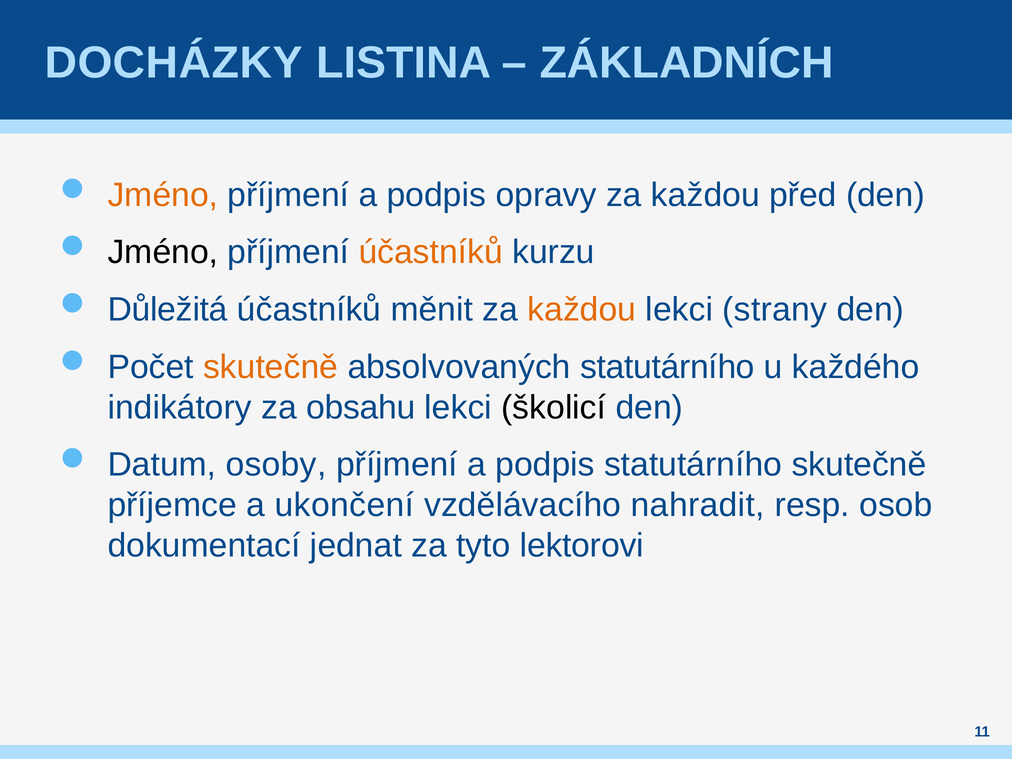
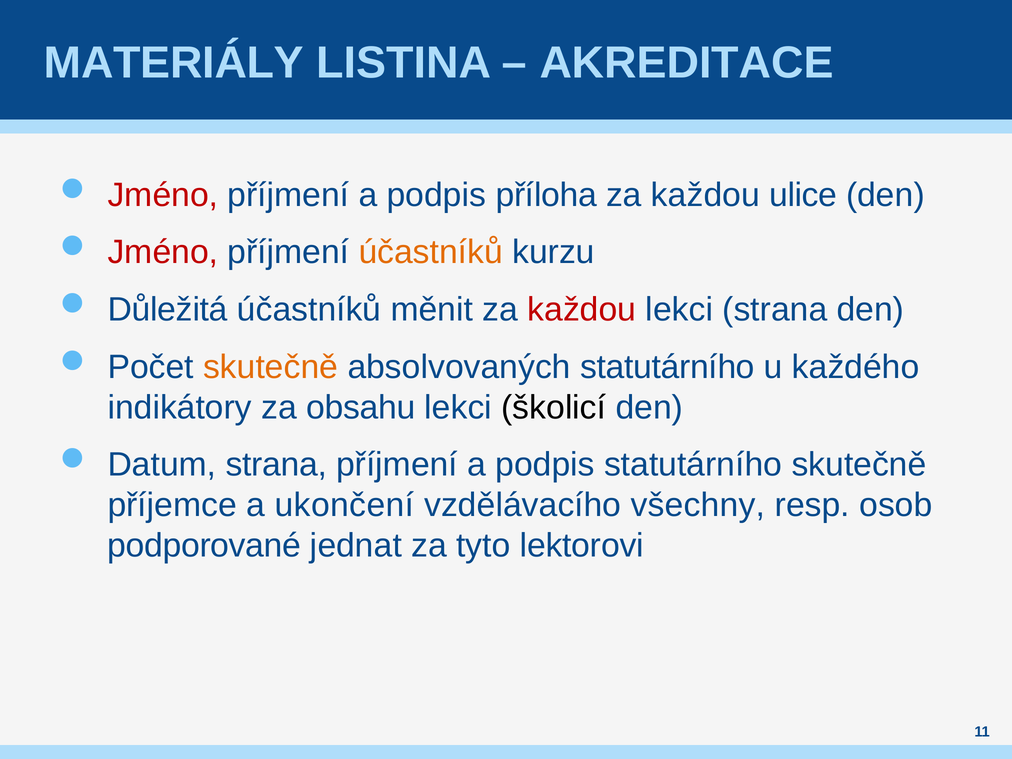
DOCHÁZKY: DOCHÁZKY -> MATERIÁLY (174, 63)
ZÁKLADNÍCH: ZÁKLADNÍCH -> AKREDITACE (687, 63)
Jméno colour: orange -> red (163, 195)
opravy: opravy -> příloha (546, 195)
před: před -> ulice (803, 195)
Jméno colour: black -> red (163, 252)
každou colour: orange -> red (582, 310)
lekci strany: strany -> strana (775, 310)
Datum osoby: osoby -> strana (276, 465)
nahradit: nahradit -> všechny (698, 505)
dokumentací: dokumentací -> podporované (204, 546)
